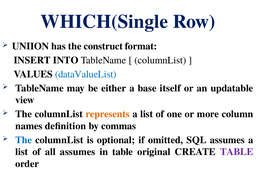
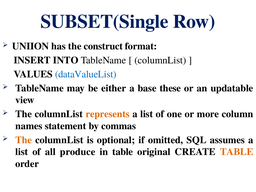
WHICH(Single: WHICH(Single -> SUBSET(Single (104, 22)
itself: itself -> these (170, 88)
deﬁnition: deﬁnition -> statement (66, 126)
The colour: blue -> orange (24, 140)
all assumes: assumes -> produce (78, 152)
TABLE colour: purple -> orange (237, 152)
